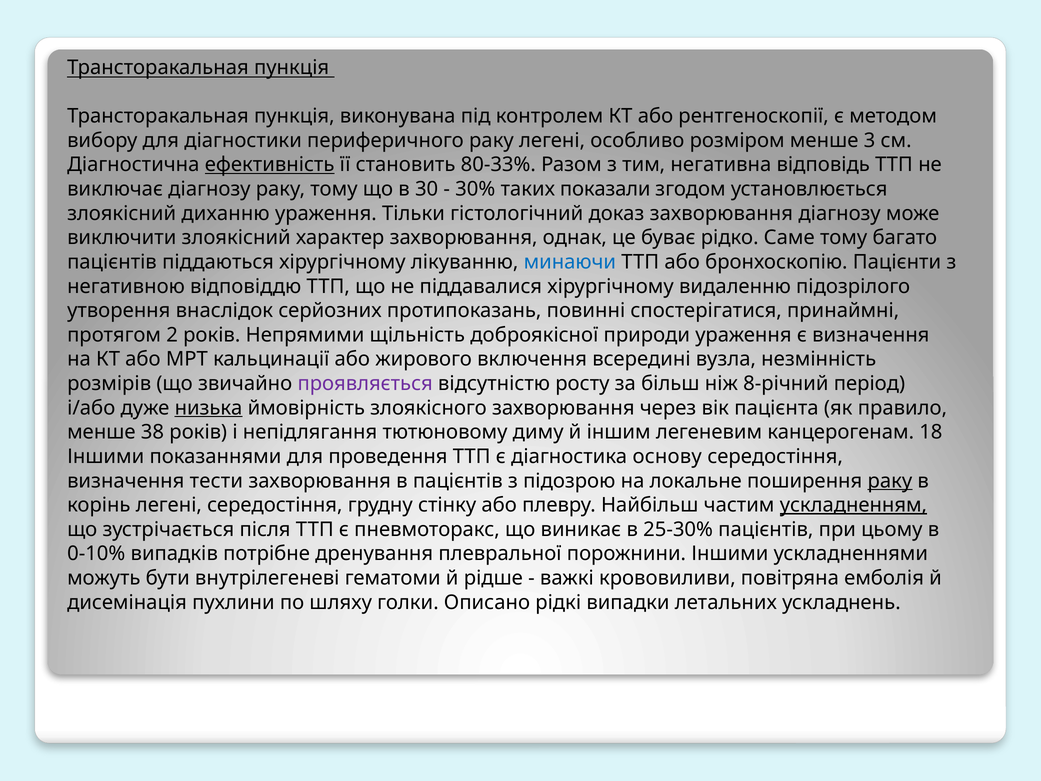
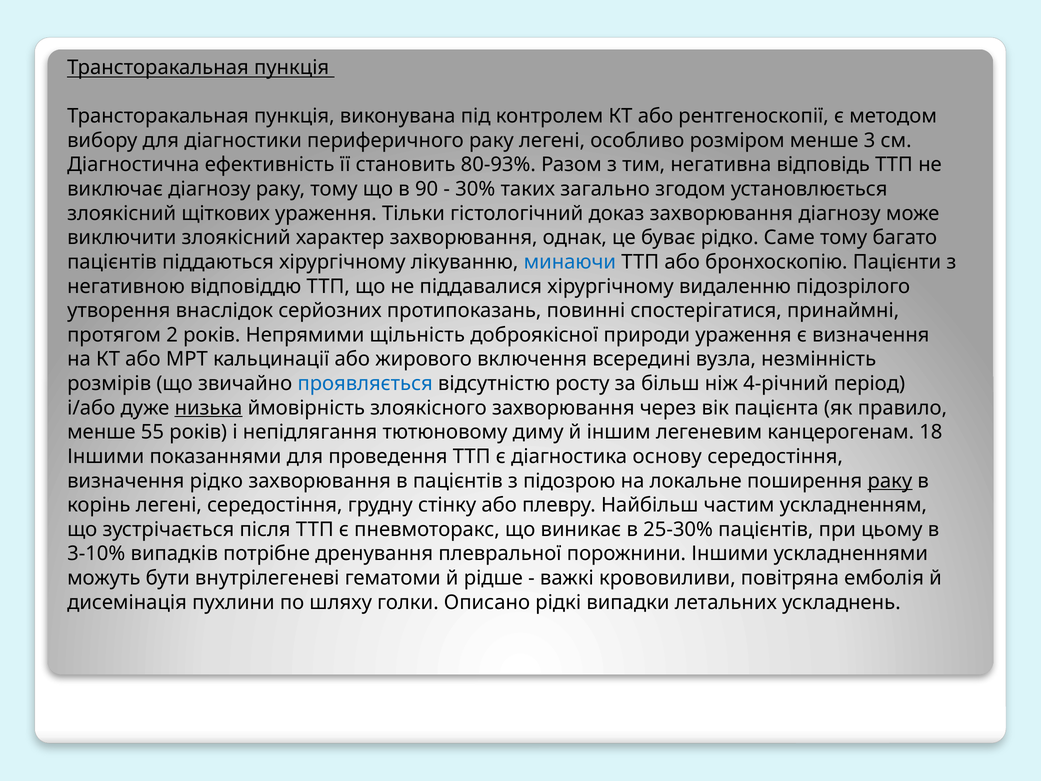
ефективність underline: present -> none (270, 165)
80-33%: 80-33% -> 80-93% (498, 165)
30: 30 -> 90 (427, 189)
показали: показали -> загально (605, 189)
диханню: диханню -> щіткових (226, 213)
проявляється colour: purple -> blue (365, 383)
8-річний: 8-річний -> 4-річний (786, 383)
38: 38 -> 55 (152, 432)
визначення тести: тести -> рідко (216, 481)
ускладненням underline: present -> none (853, 505)
0-10%: 0-10% -> 3-10% (96, 554)
